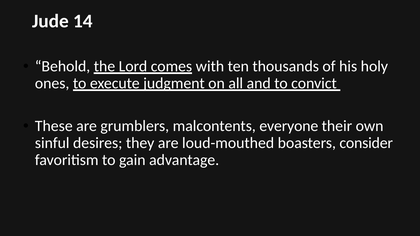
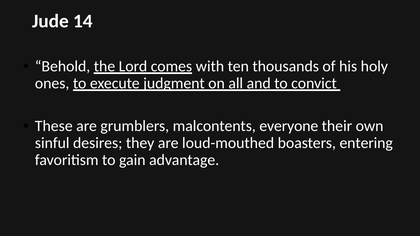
consider: consider -> entering (366, 143)
